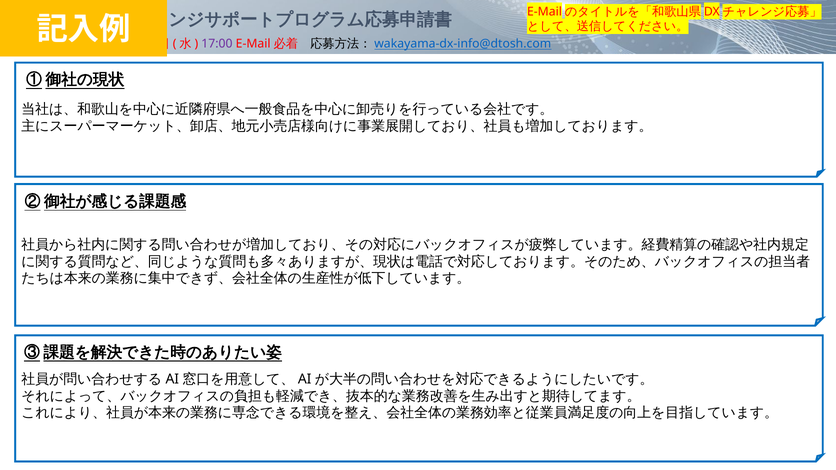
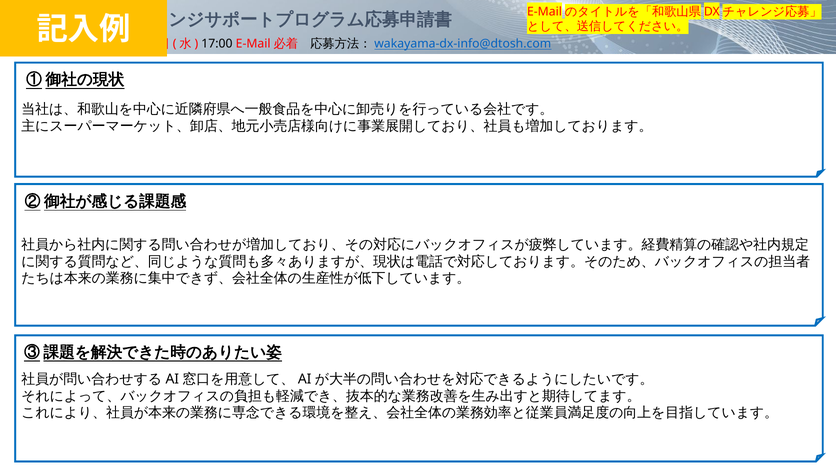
17:00 colour: purple -> black (217, 44)
